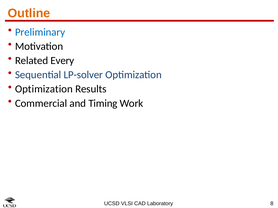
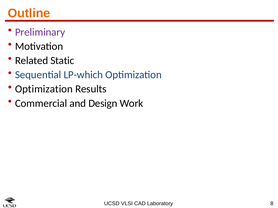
Preliminary colour: blue -> purple (40, 32)
Every: Every -> Static (62, 61)
LP-solver: LP-solver -> LP-which (83, 75)
Timing: Timing -> Design (103, 103)
